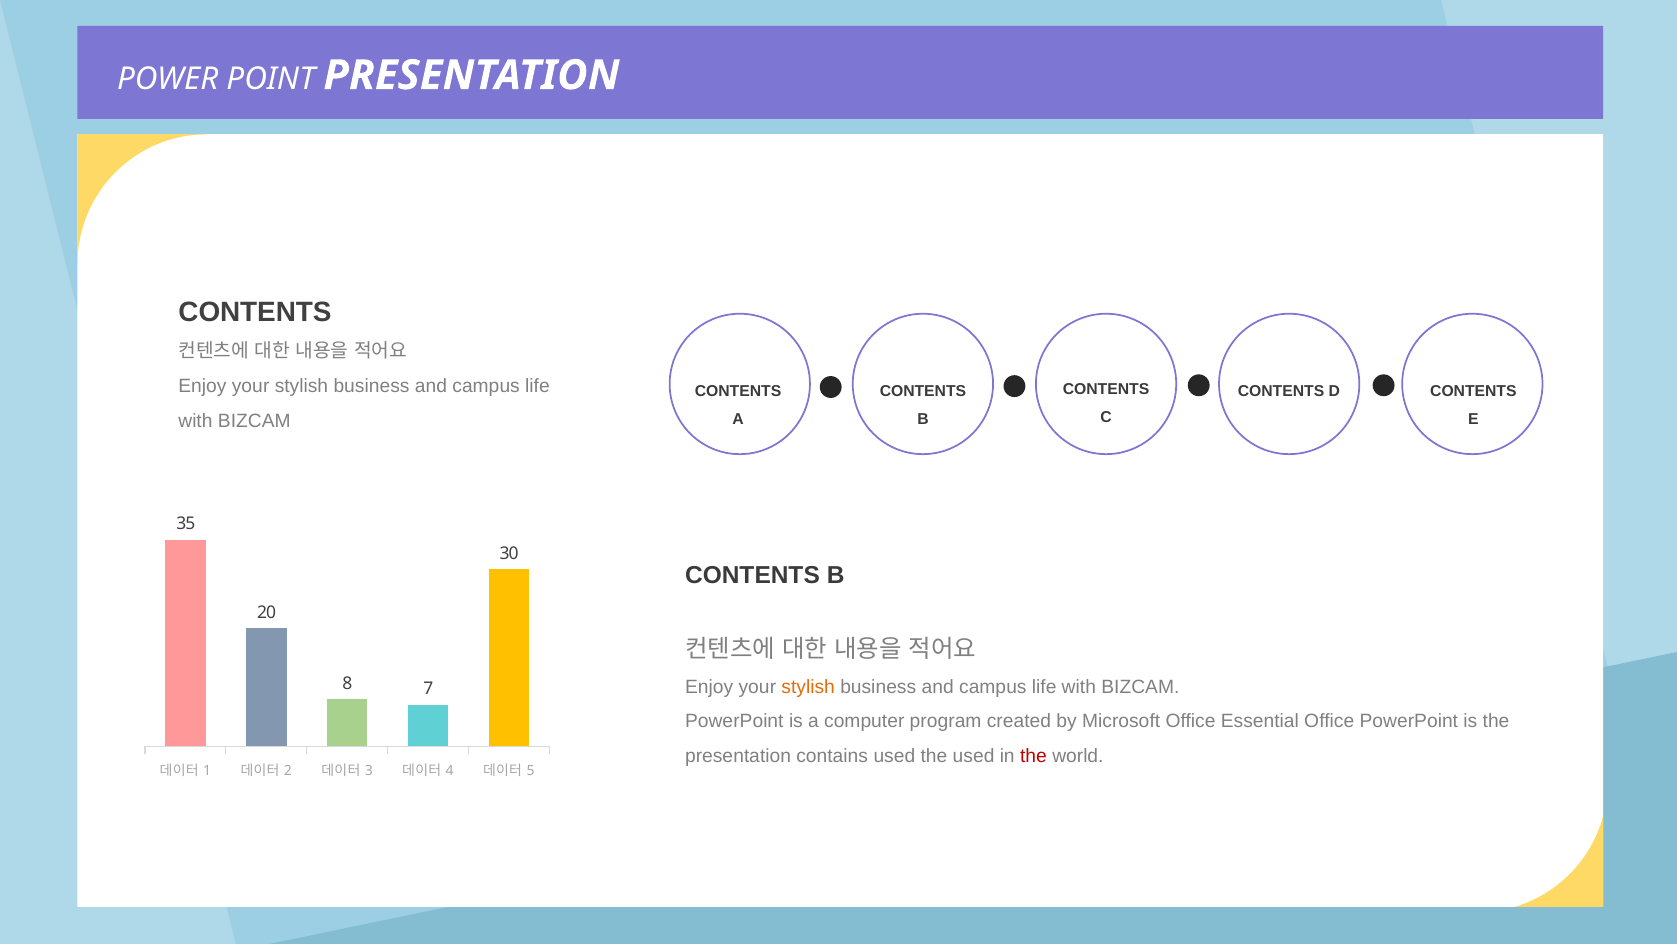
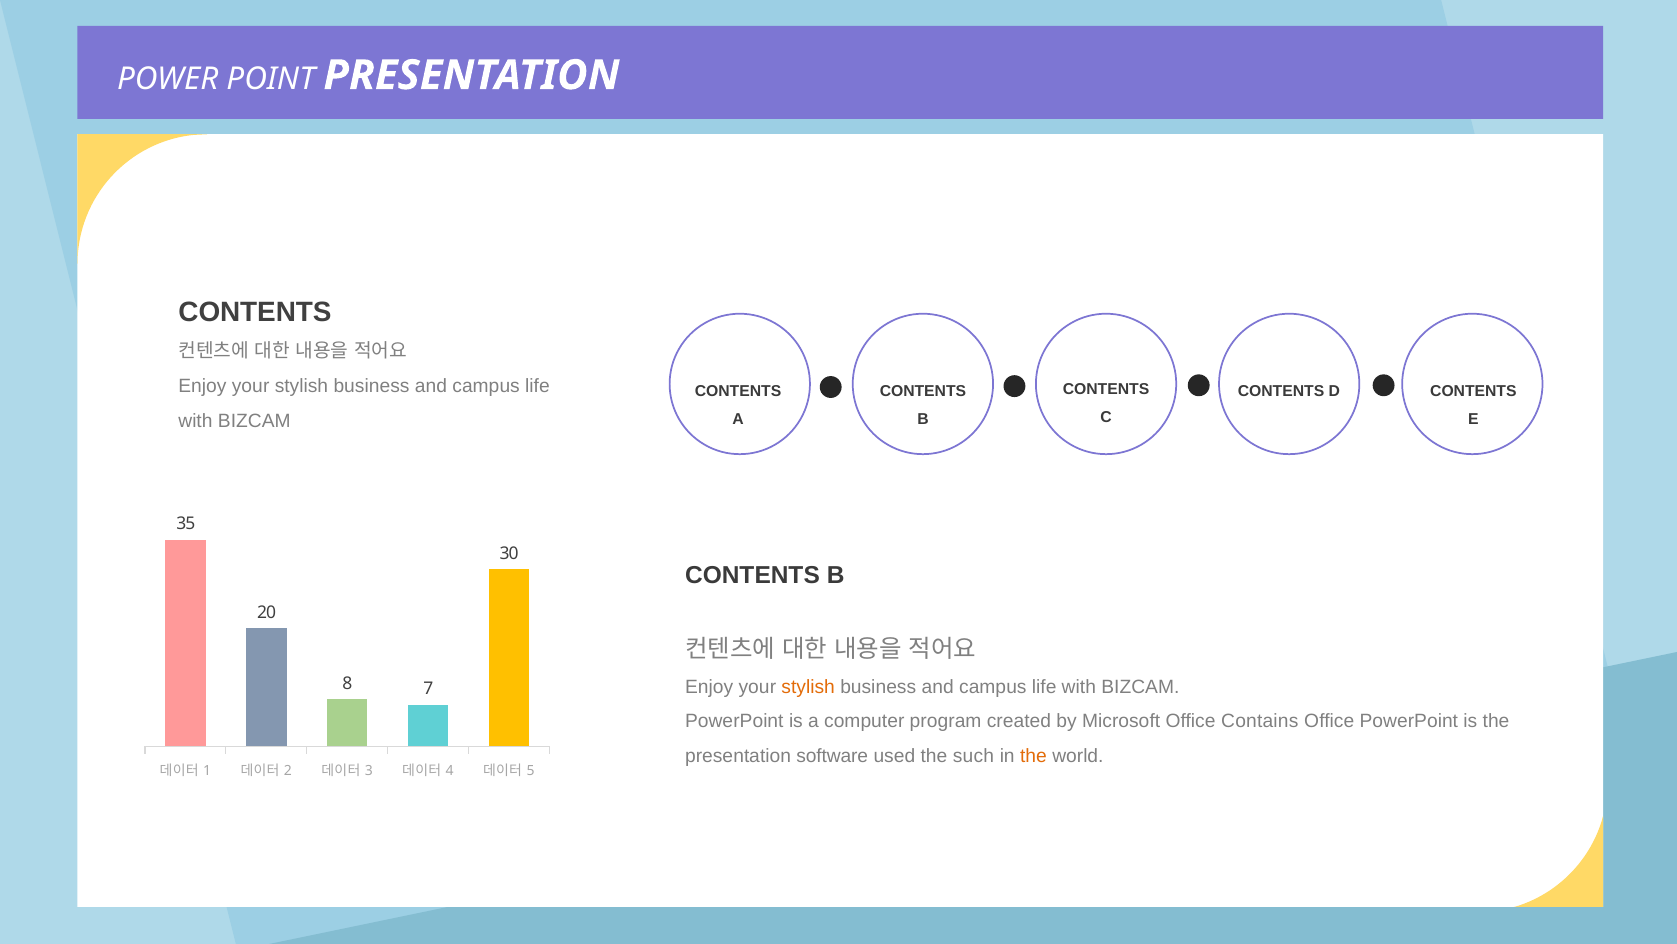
Essential: Essential -> Contains (1260, 721)
contains: contains -> software (832, 755)
the used: used -> such (973, 755)
the colour: red -> orange (1033, 755)
